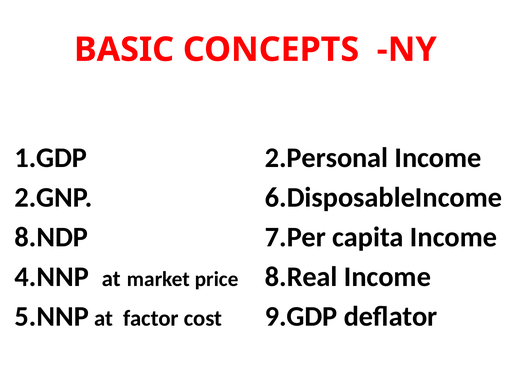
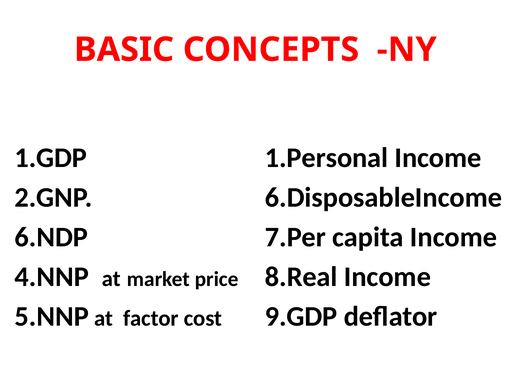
2.Personal: 2.Personal -> 1.Personal (327, 158)
8.NDP: 8.NDP -> 6.NDP (51, 237)
